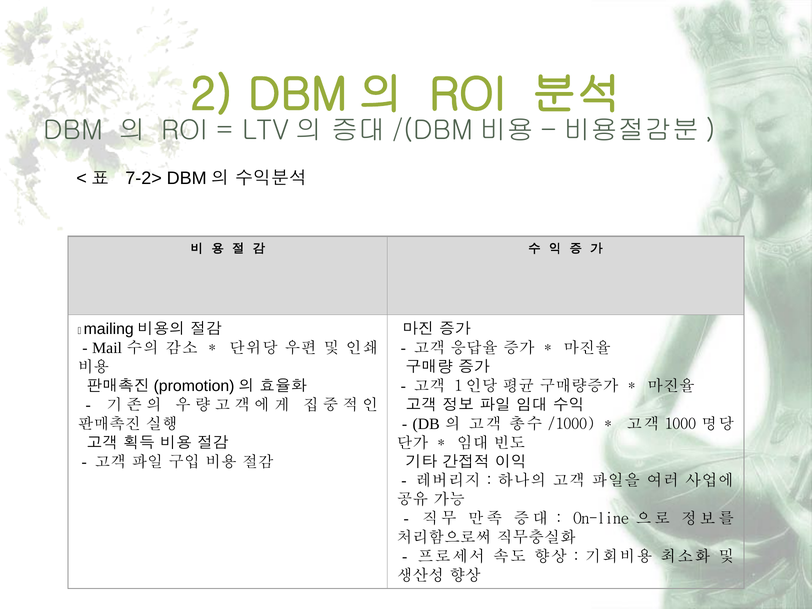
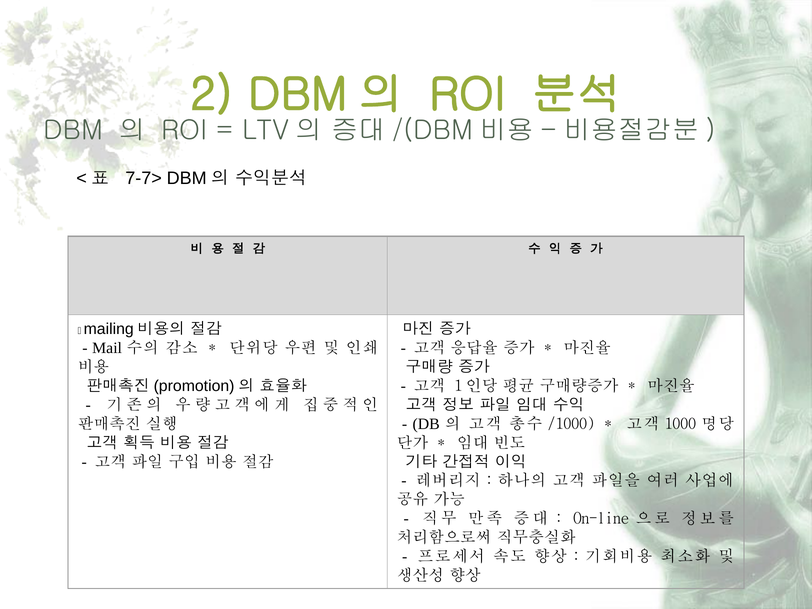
7-2>: 7-2> -> 7-7> (144, 178)
